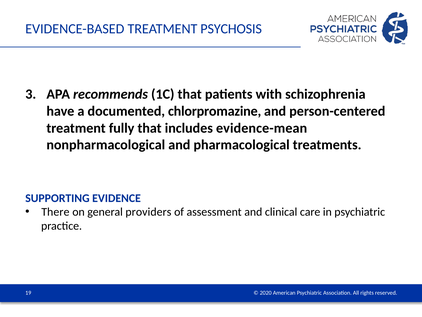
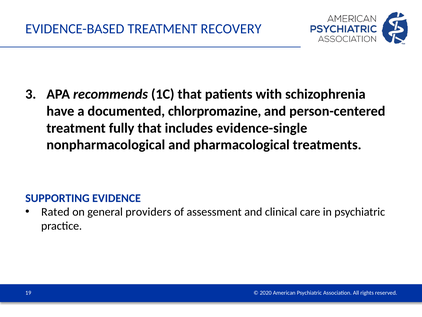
PSYCHOSIS: PSYCHOSIS -> RECOVERY (231, 29)
evidence-mean: evidence-mean -> evidence-single (262, 128)
There: There -> Rated (55, 212)
